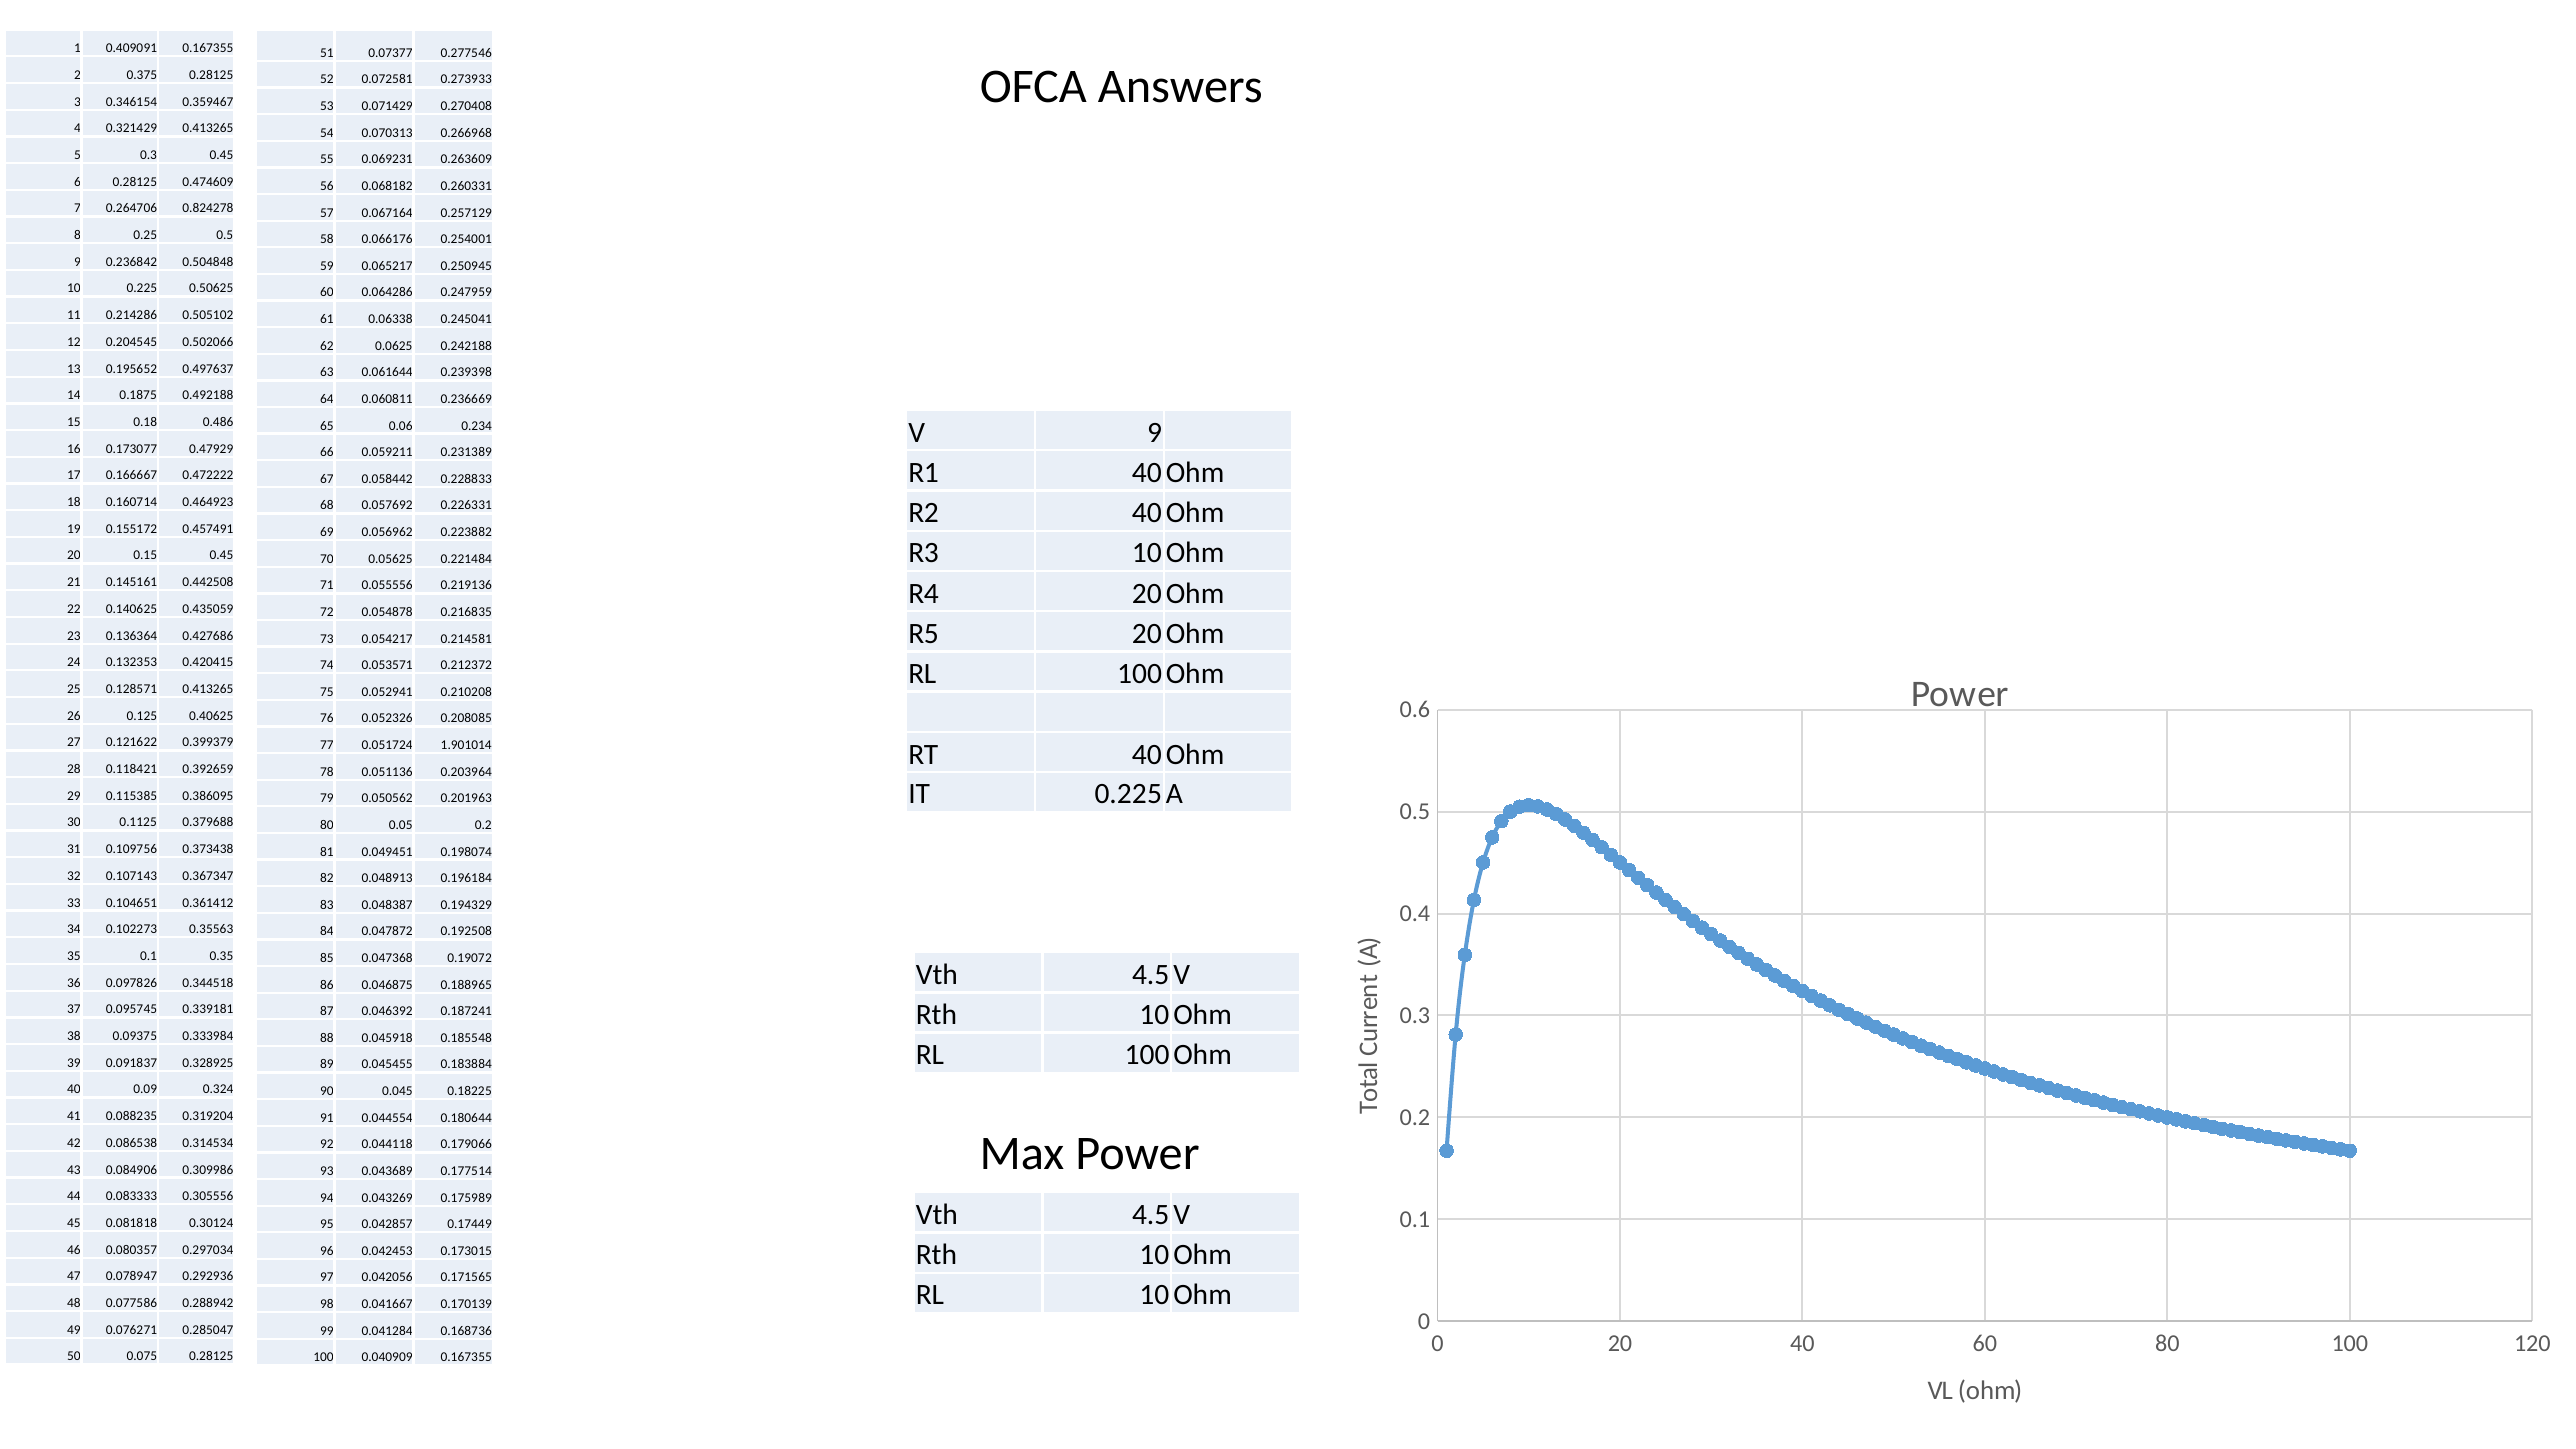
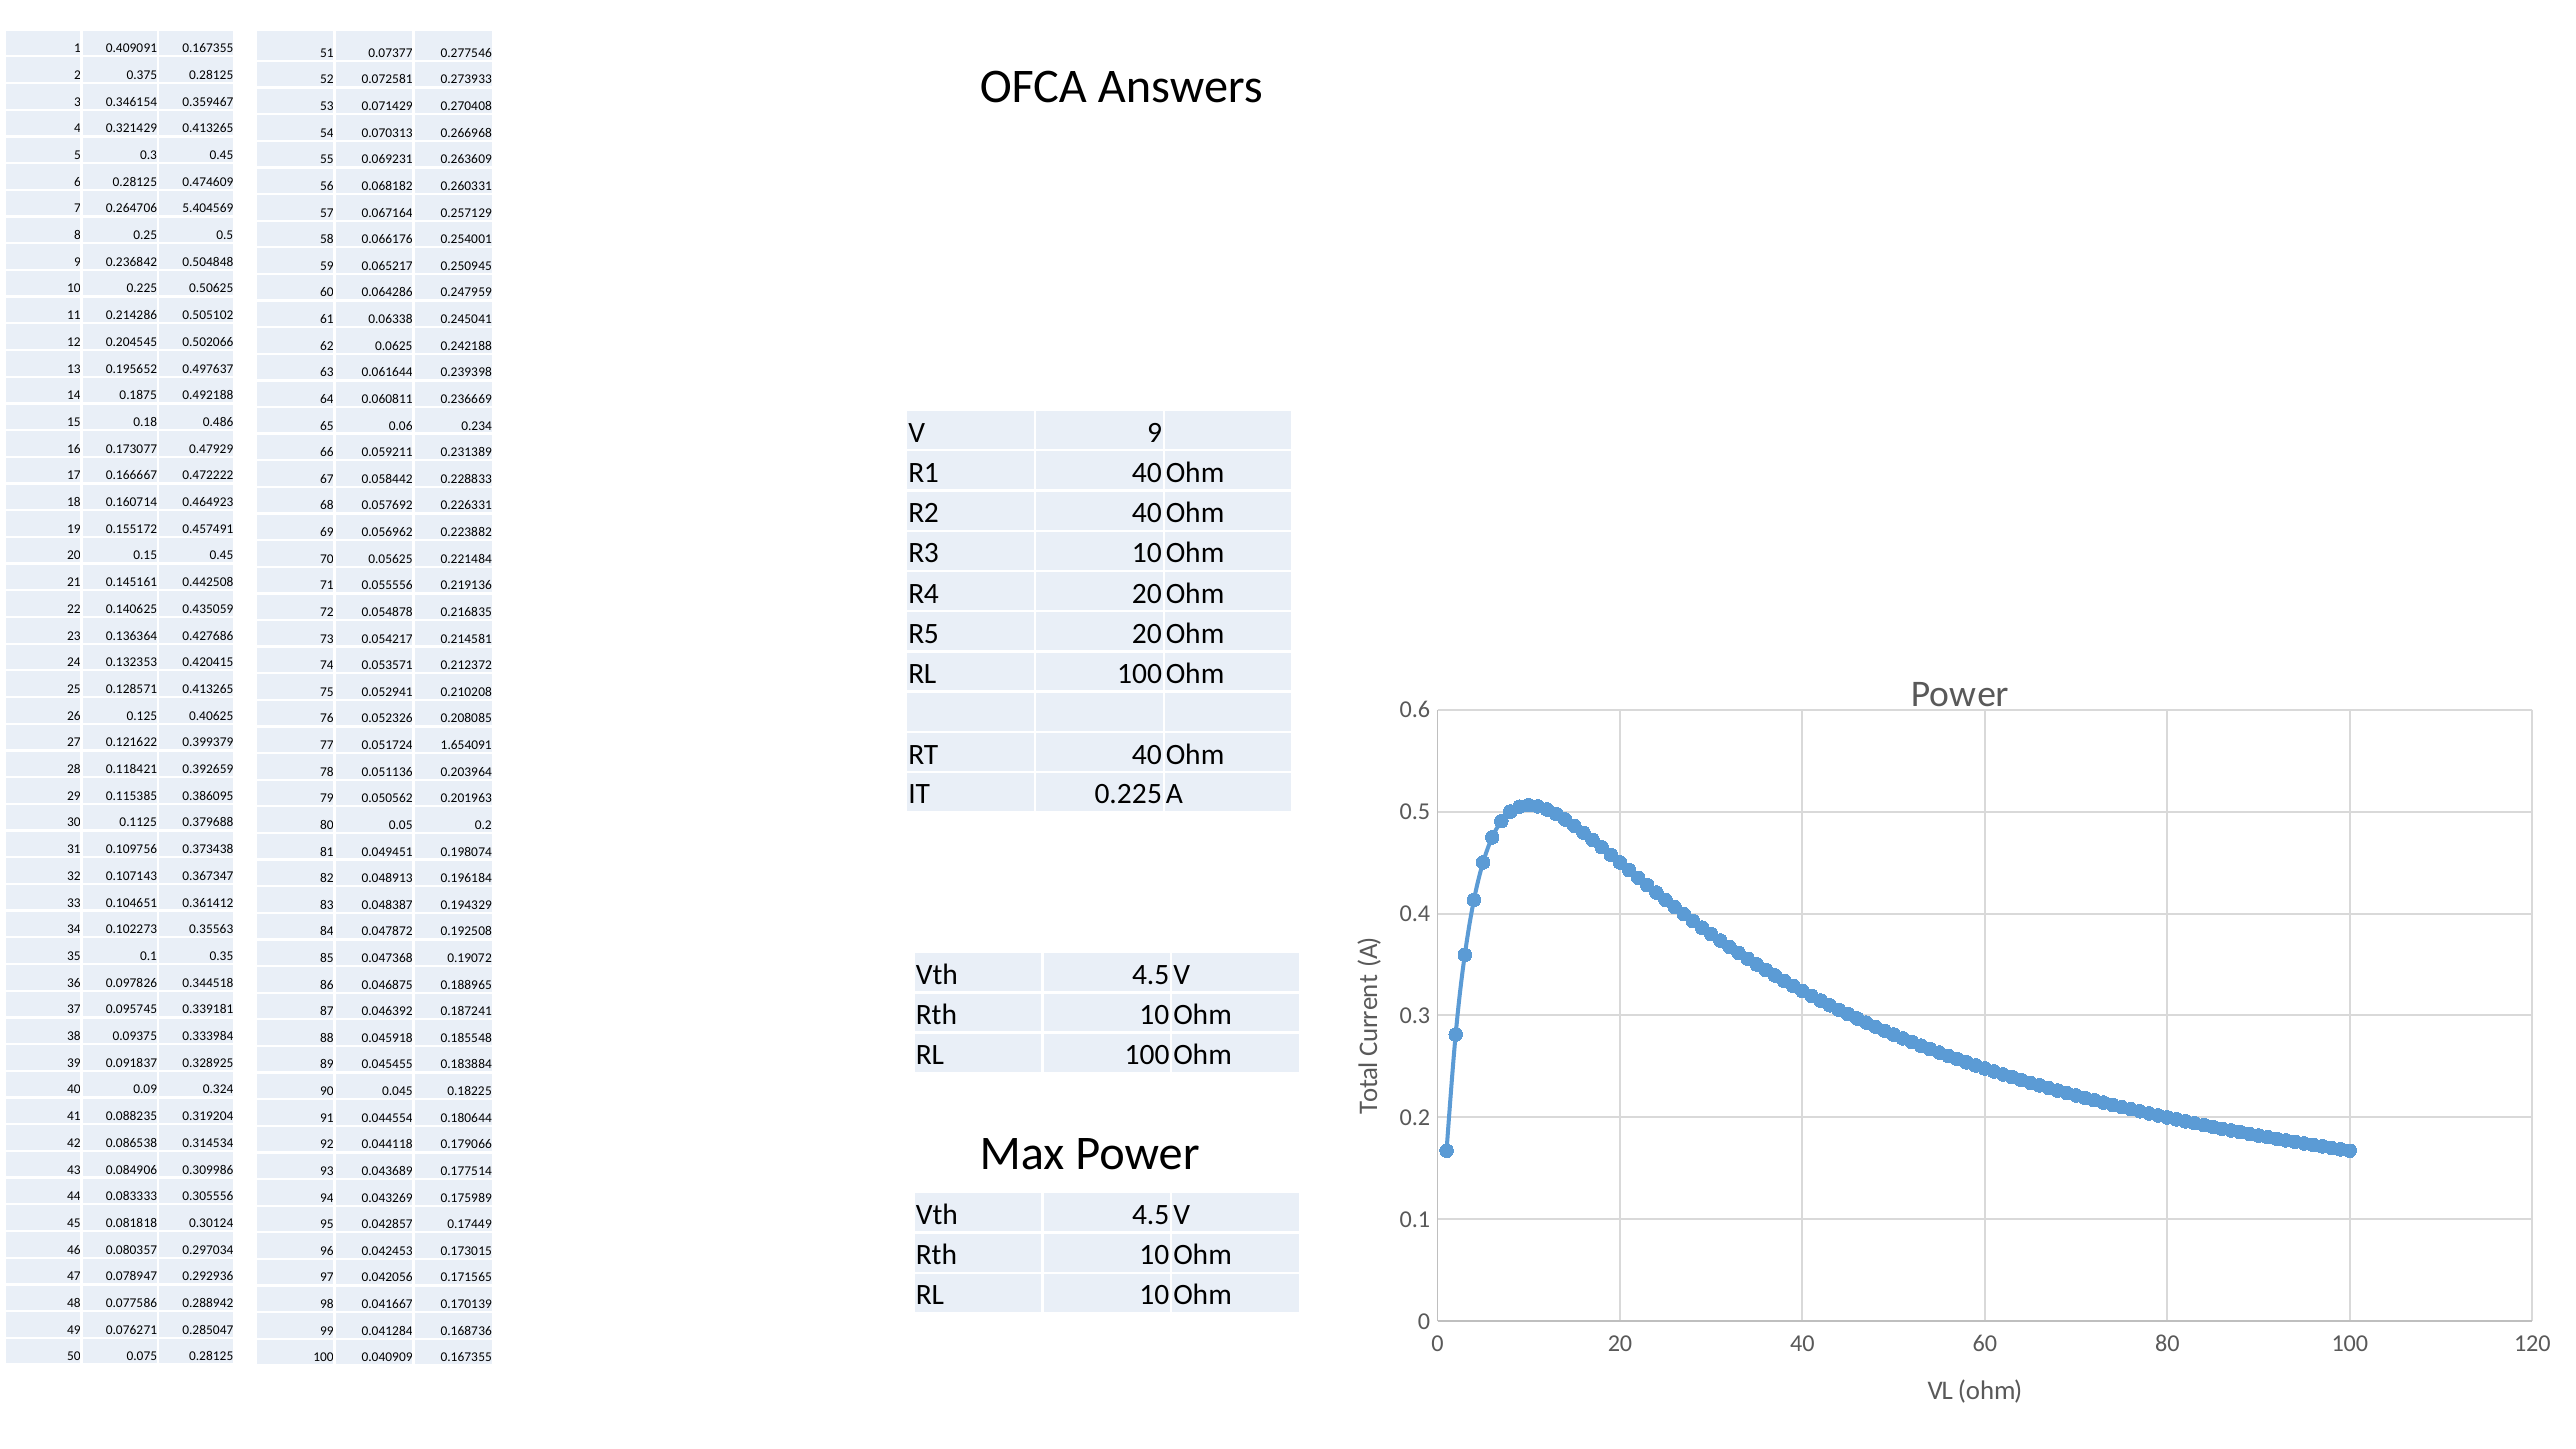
0.824278: 0.824278 -> 5.404569 (208, 208)
1.901014: 1.901014 -> 1.654091 (466, 745)
